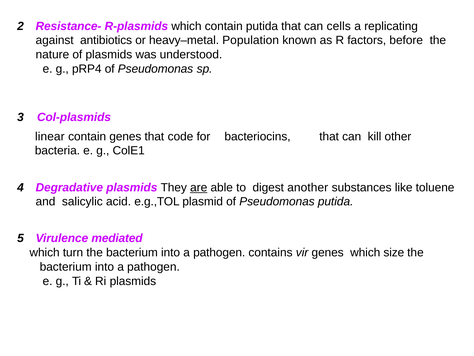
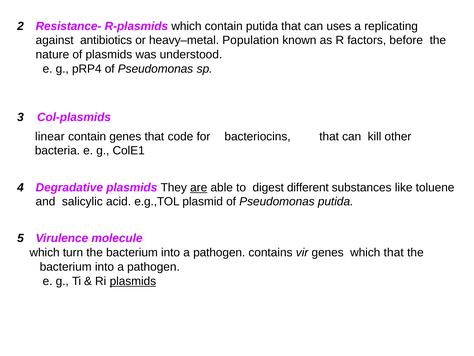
cells: cells -> uses (339, 26)
another: another -> different (308, 187)
mediated: mediated -> molecule (117, 238)
which size: size -> that (394, 252)
plasmids underline: none -> present (133, 281)
